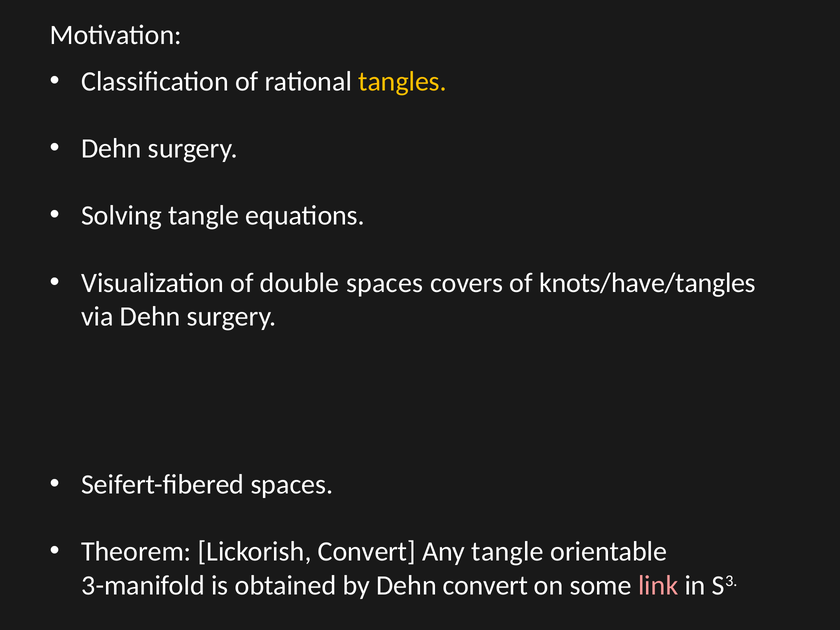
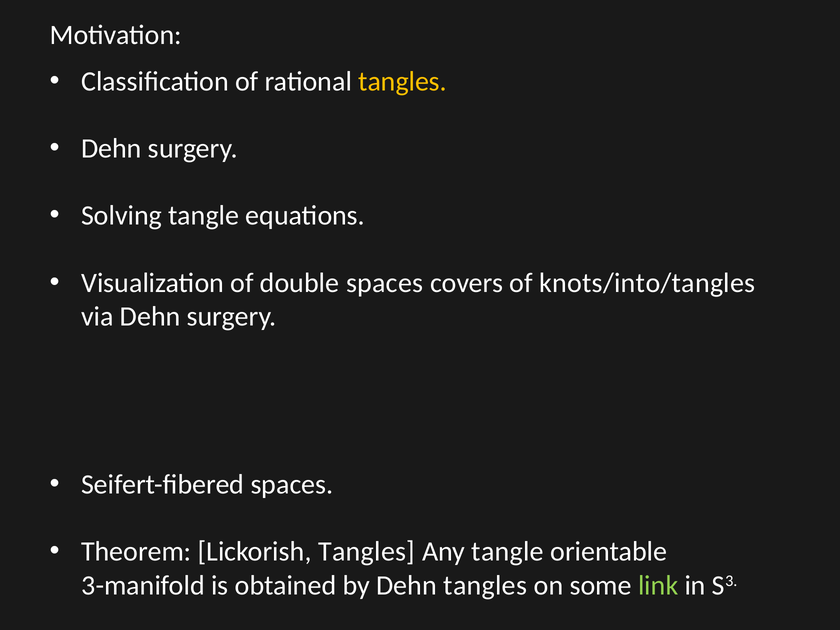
knots/have/tangles: knots/have/tangles -> knots/into/tangles (647, 283)
Lickorish Convert: Convert -> Tangles (367, 552)
Dehn convert: convert -> tangles (485, 585)
link colour: pink -> light green (658, 585)
